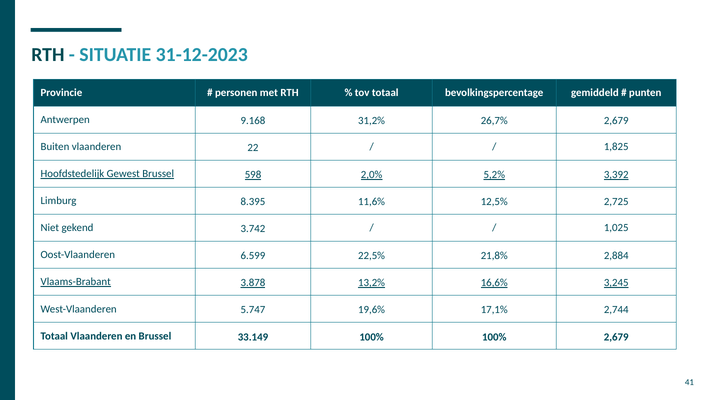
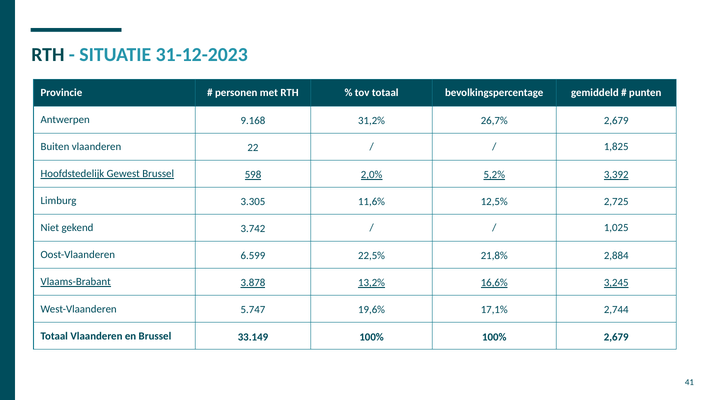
8.395: 8.395 -> 3.305 (253, 202)
